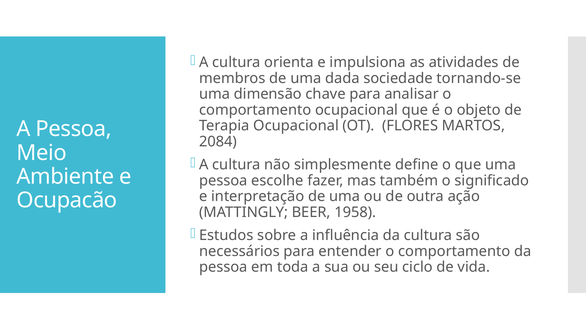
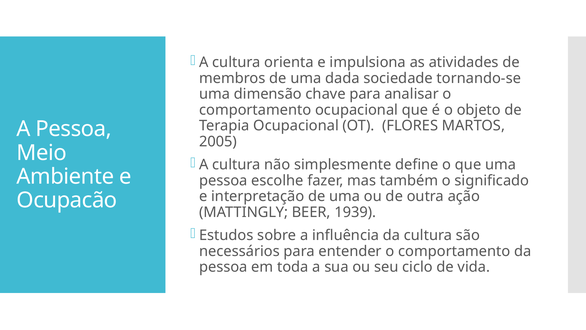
2084: 2084 -> 2005 (218, 141)
1958: 1958 -> 1939 (355, 212)
